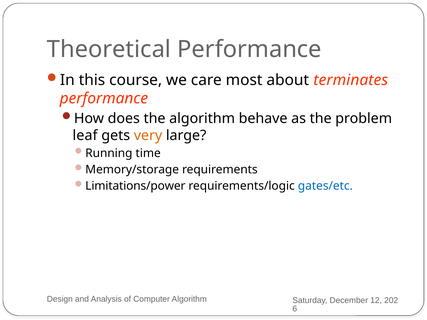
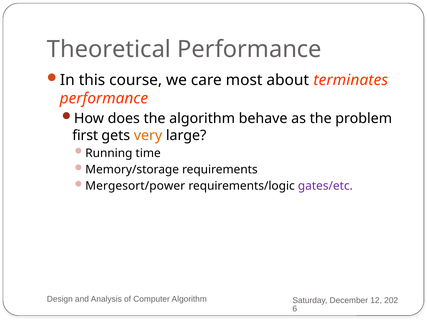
leaf: leaf -> first (85, 136)
Limitations/power: Limitations/power -> Mergesort/power (135, 186)
gates/etc colour: blue -> purple (325, 186)
